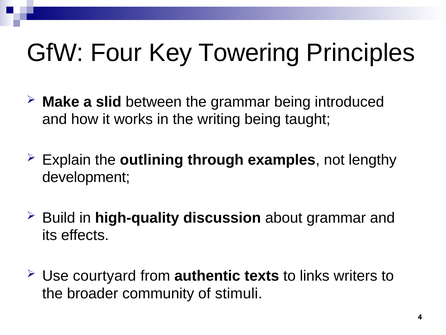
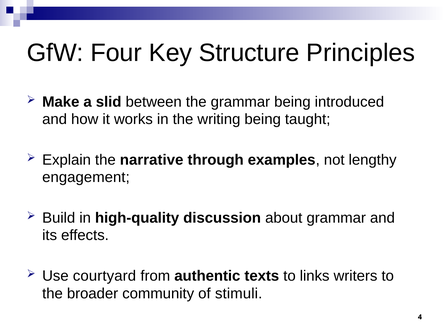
Towering: Towering -> Structure (249, 53)
outlining: outlining -> narrative (152, 160)
development: development -> engagement (86, 177)
